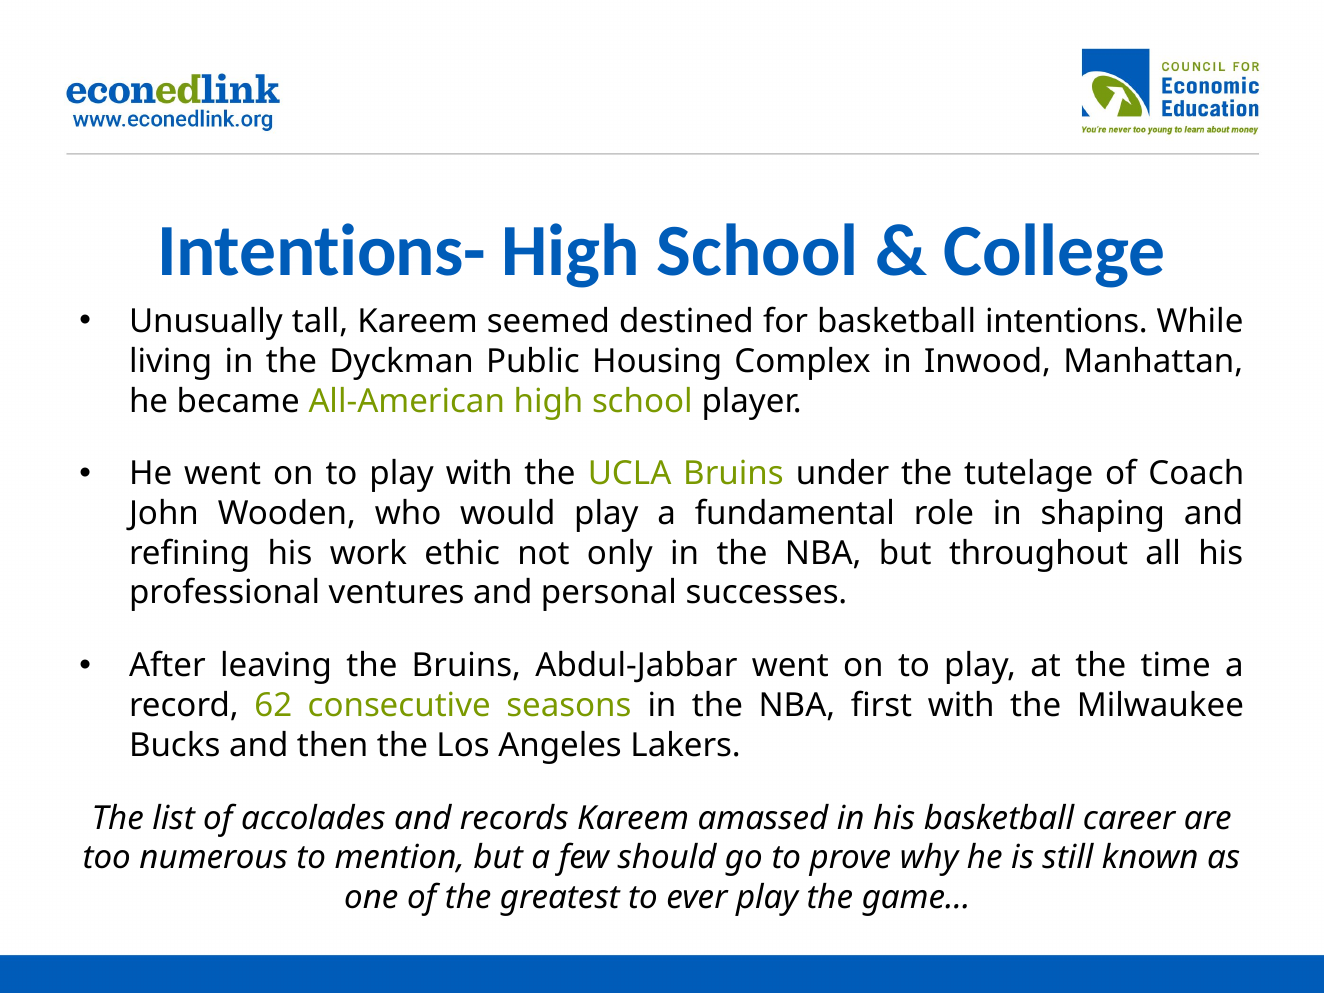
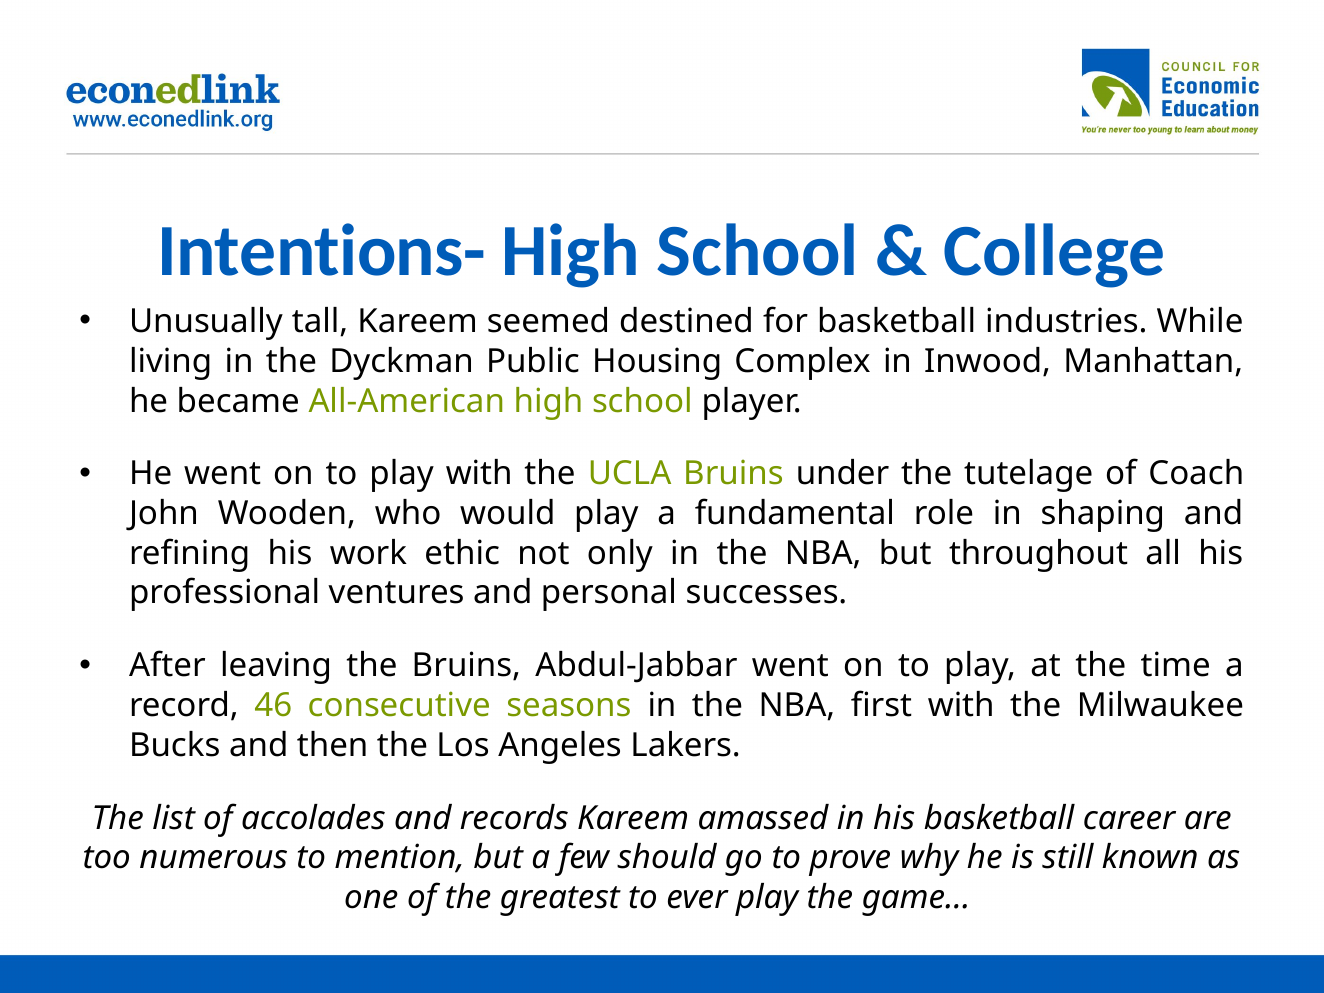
intentions: intentions -> industries (1066, 322)
62: 62 -> 46 (273, 706)
